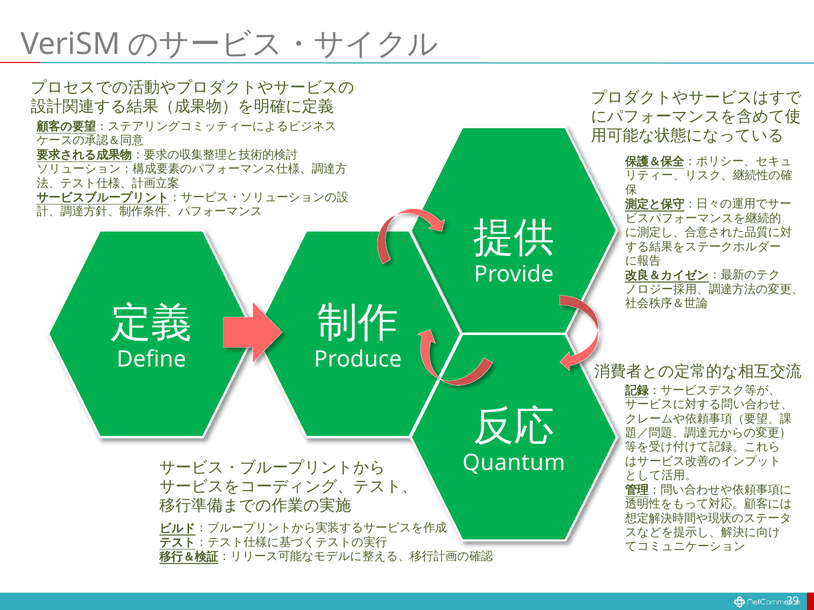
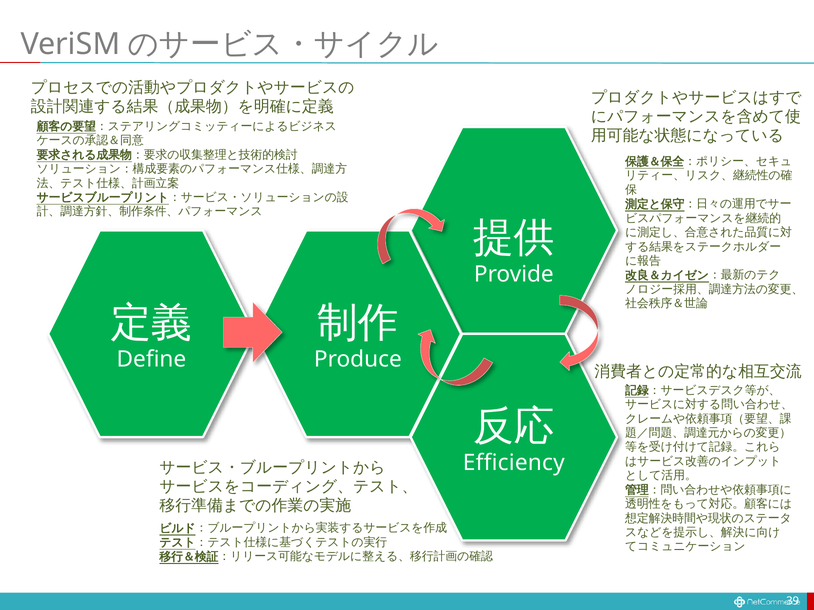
Quantum: Quantum -> Efficiency (514, 463)
